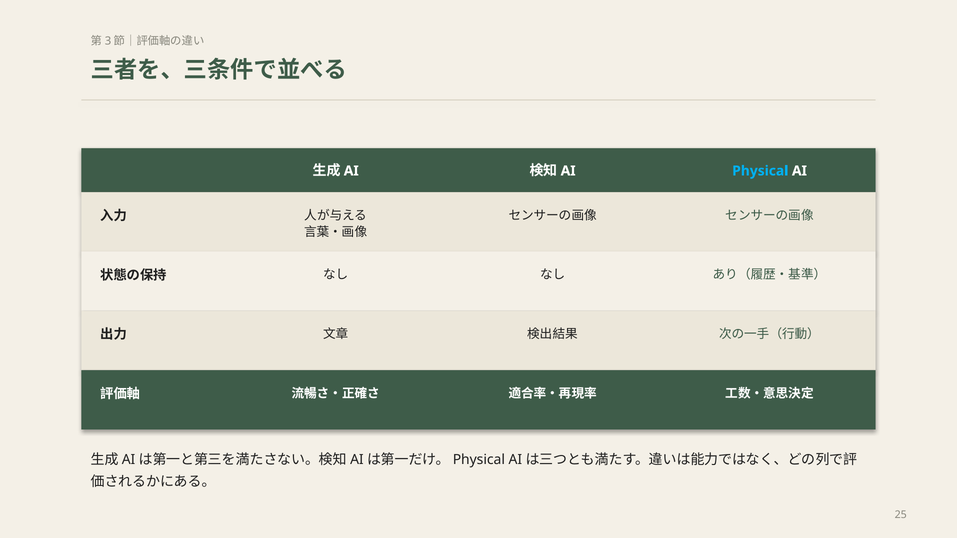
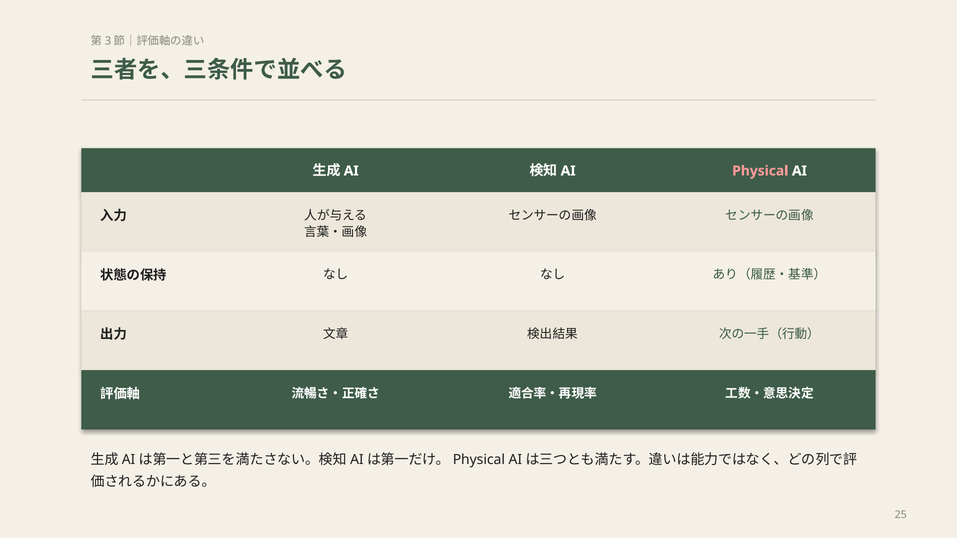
Physical colour: light blue -> pink (760, 171)
